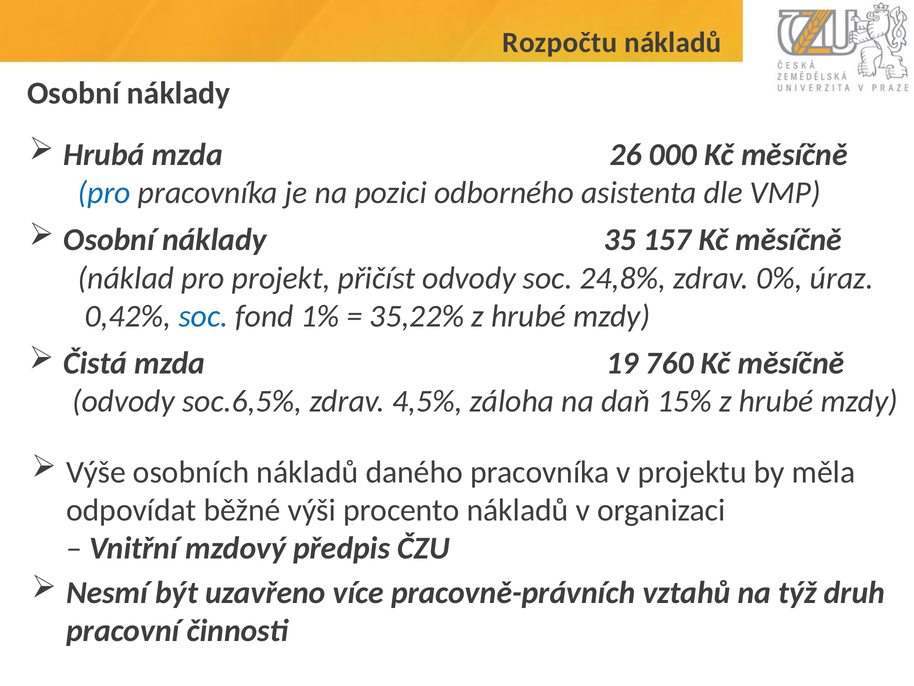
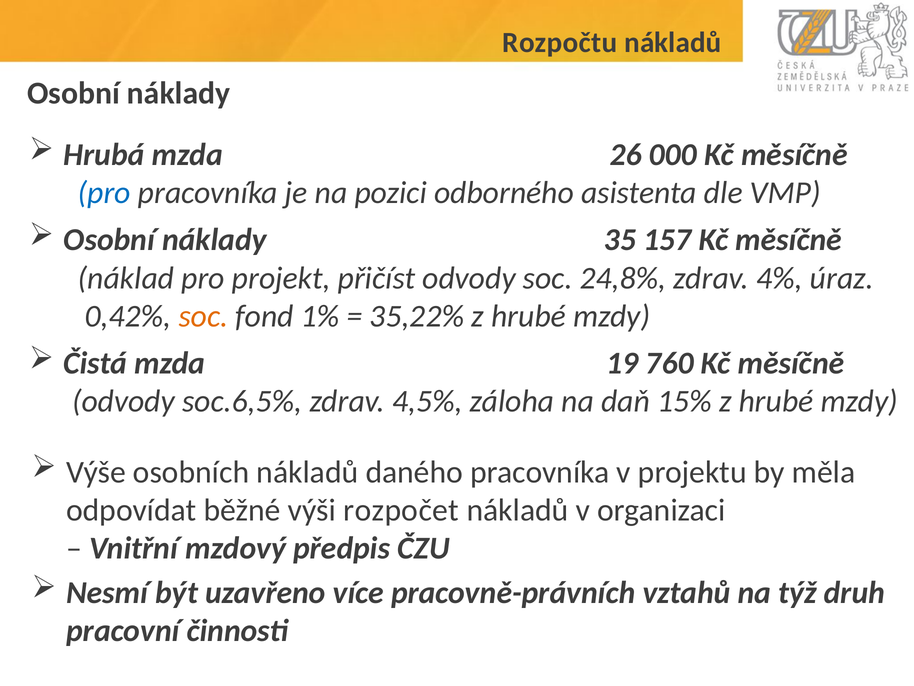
0%: 0% -> 4% (779, 278)
soc colour: blue -> orange (203, 316)
procento: procento -> rozpočet (401, 510)
